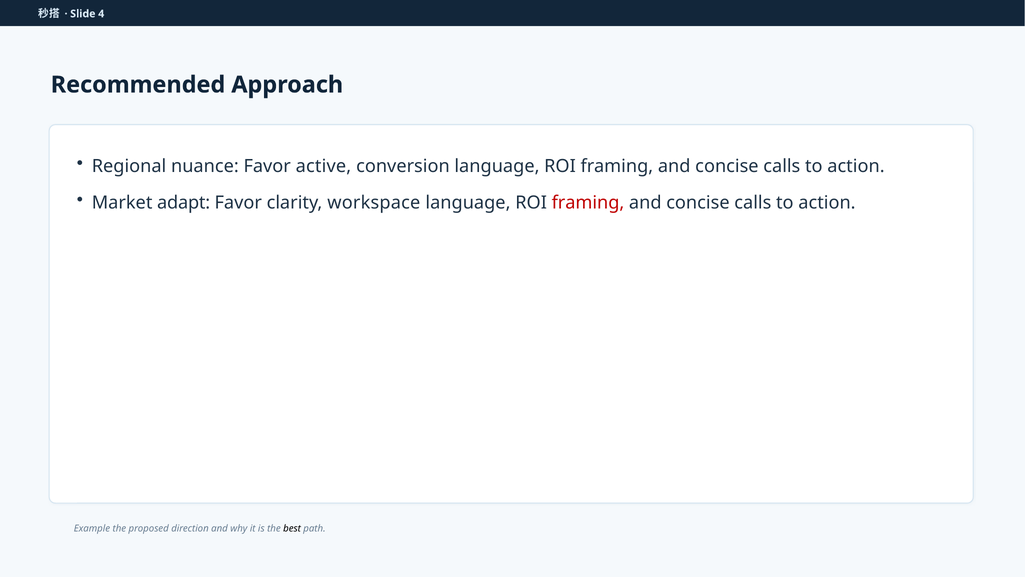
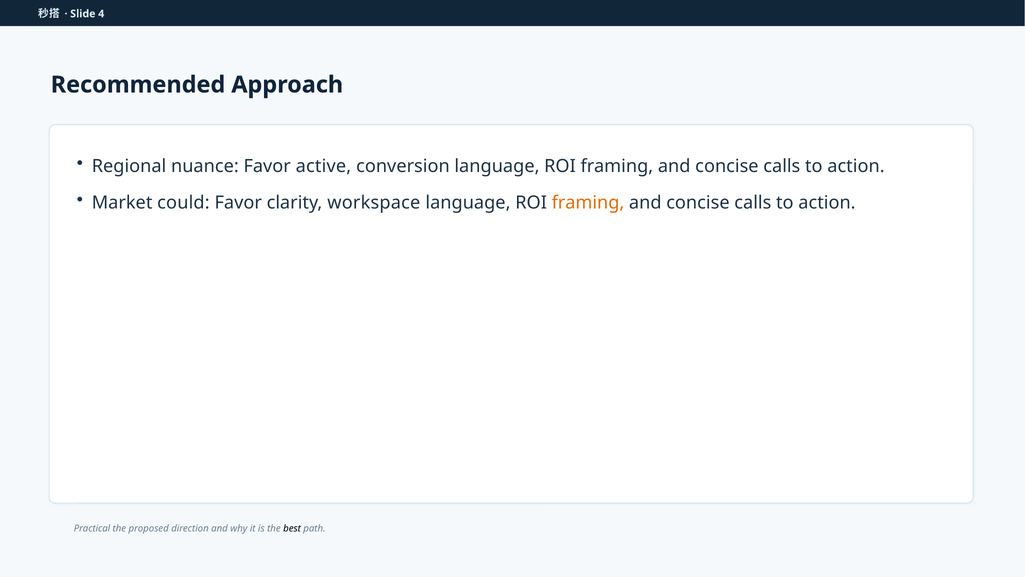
adapt: adapt -> could (183, 203)
framing colour: red -> orange (588, 203)
Example: Example -> Practical (92, 528)
